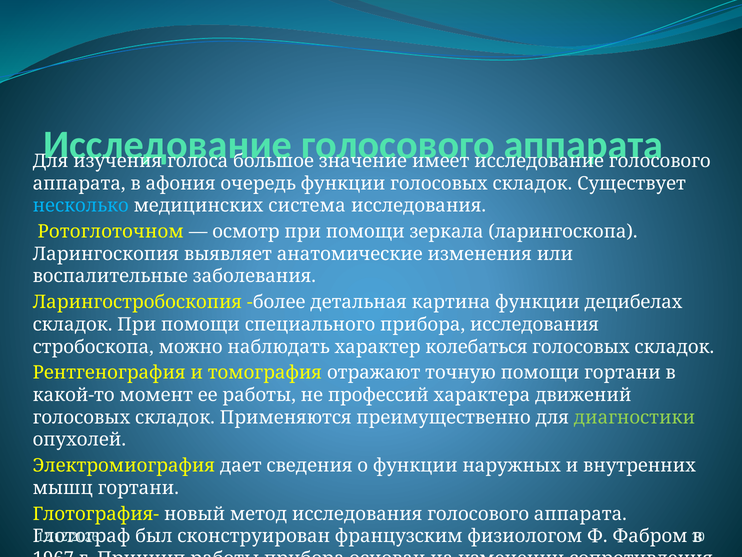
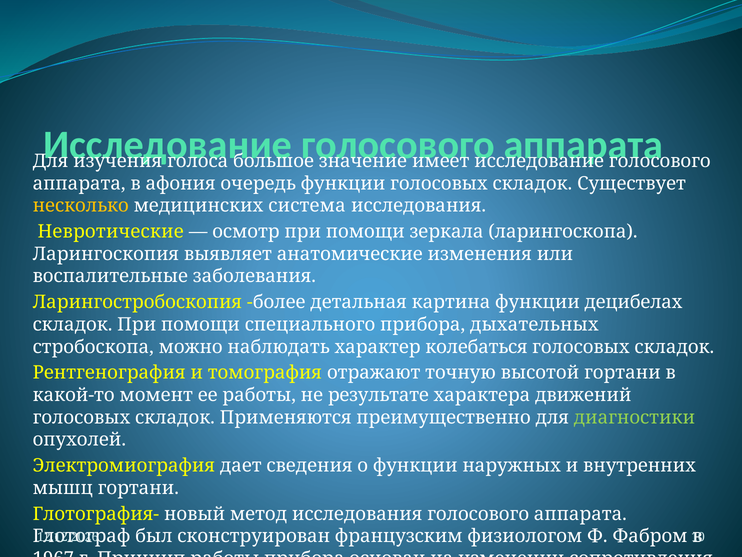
несколько colour: light blue -> yellow (81, 206)
Ротоглоточном: Ротоглоточном -> Невротические (111, 232)
прибора исследования: исследования -> дыхательных (534, 324)
точную помощи: помощи -> высотой (540, 373)
профессий: профессий -> результате (378, 395)
